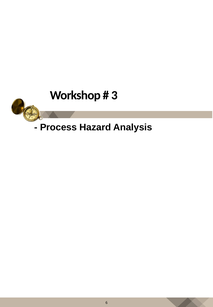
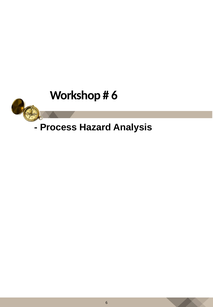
3: 3 -> 6 (114, 96)
